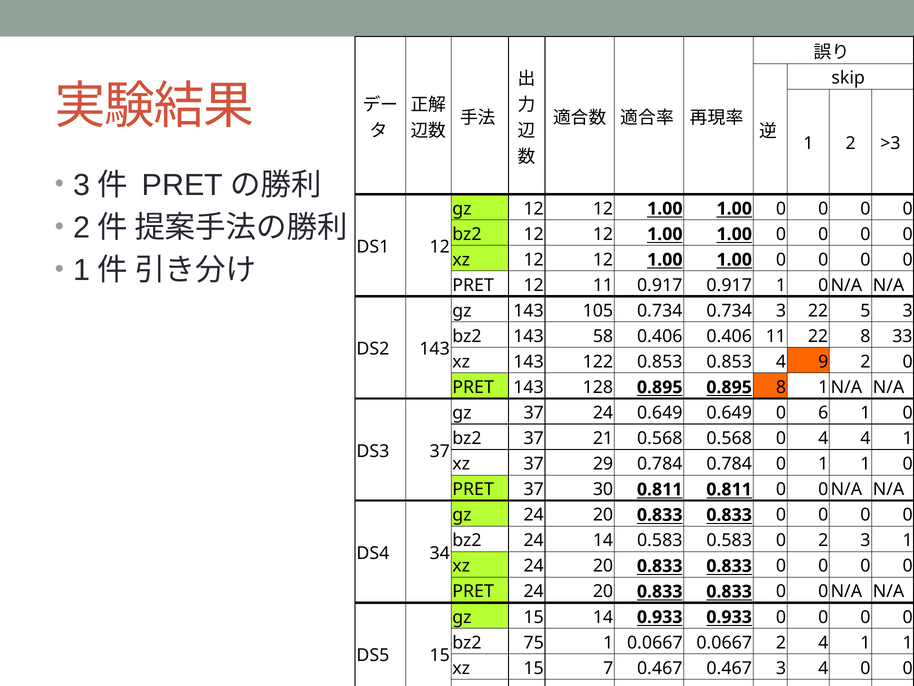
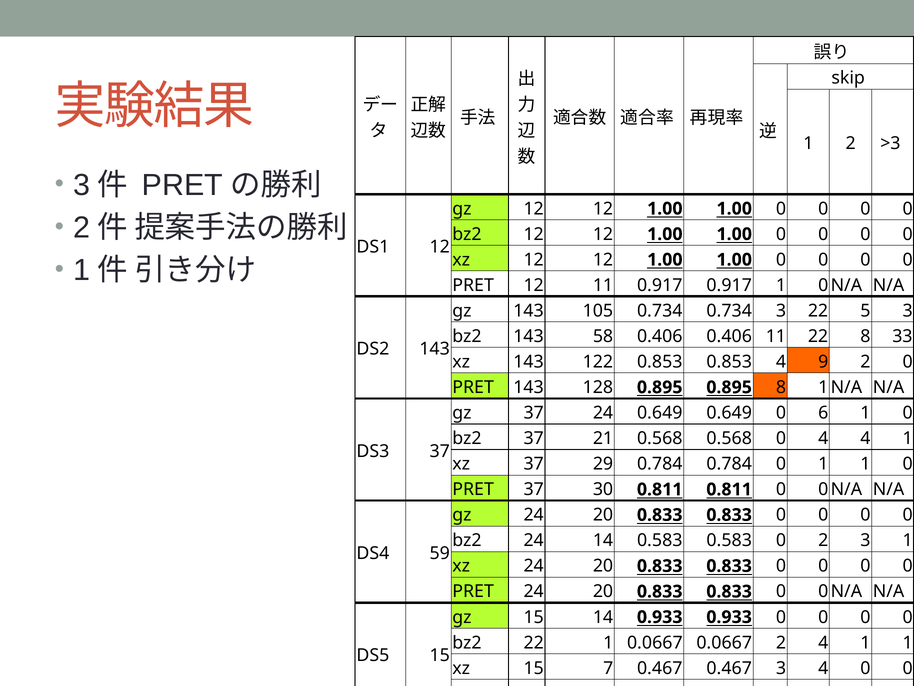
34: 34 -> 59 (440, 553)
bz2 75: 75 -> 22 (534, 642)
